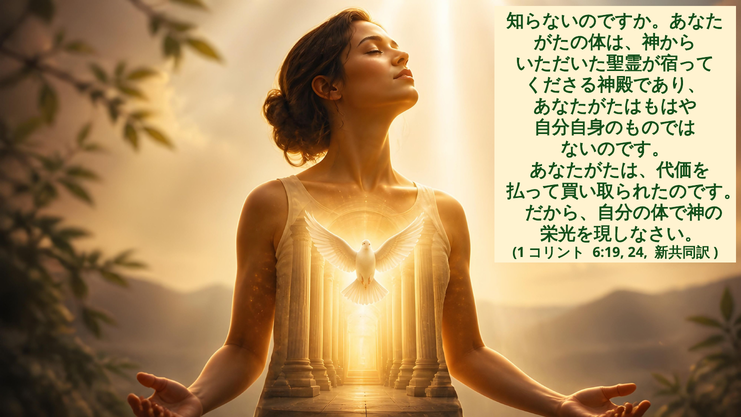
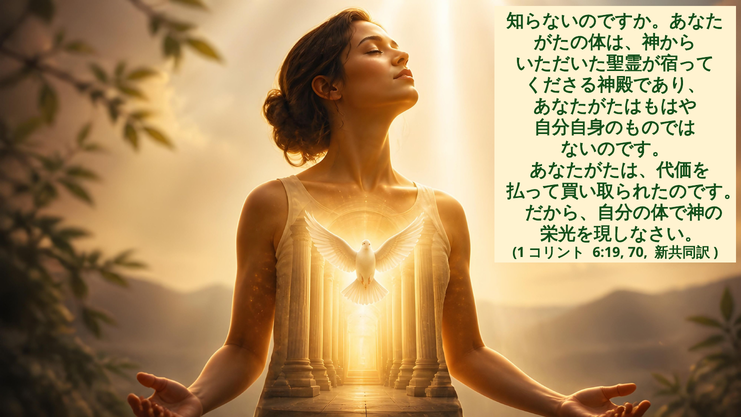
24: 24 -> 70 (638, 252)
